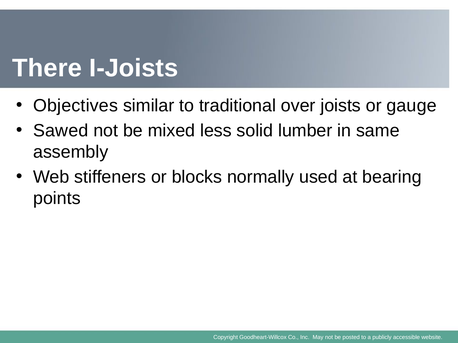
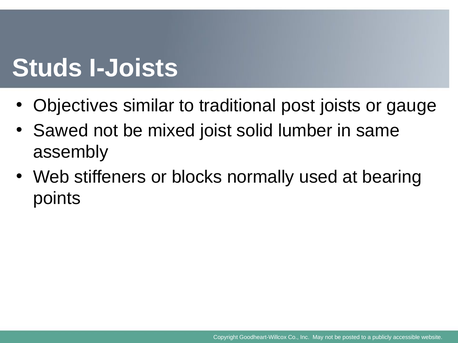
There: There -> Studs (47, 68)
over: over -> post (298, 106)
less: less -> joist (216, 131)
